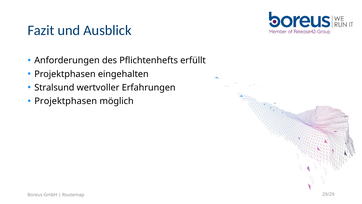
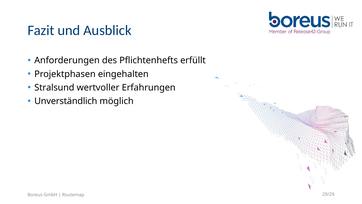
Projektphasen: Projektphasen -> Unverständlich (66, 101)
